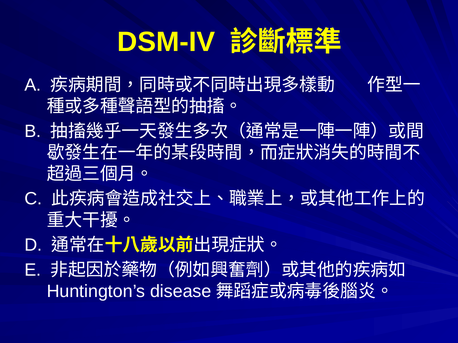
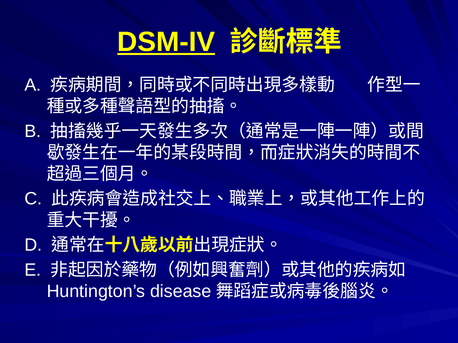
DSM-IV underline: none -> present (166, 42)
